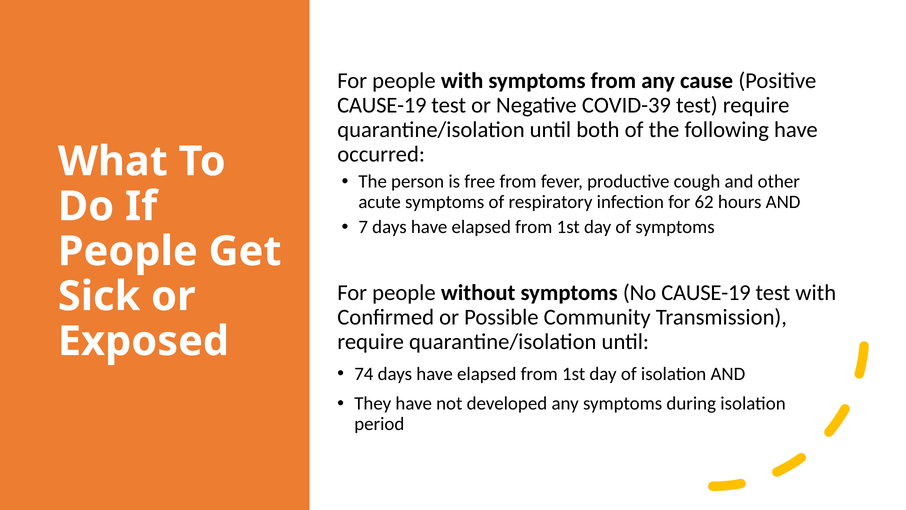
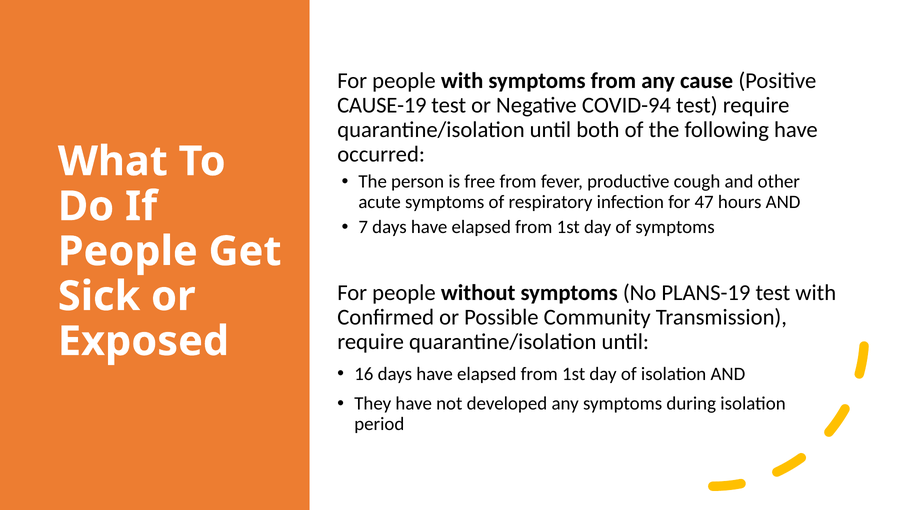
COVID-39: COVID-39 -> COVID-94 (626, 105)
62: 62 -> 47 (704, 202)
No CAUSE-19: CAUSE-19 -> PLANS-19 (706, 293)
74: 74 -> 16 (364, 374)
